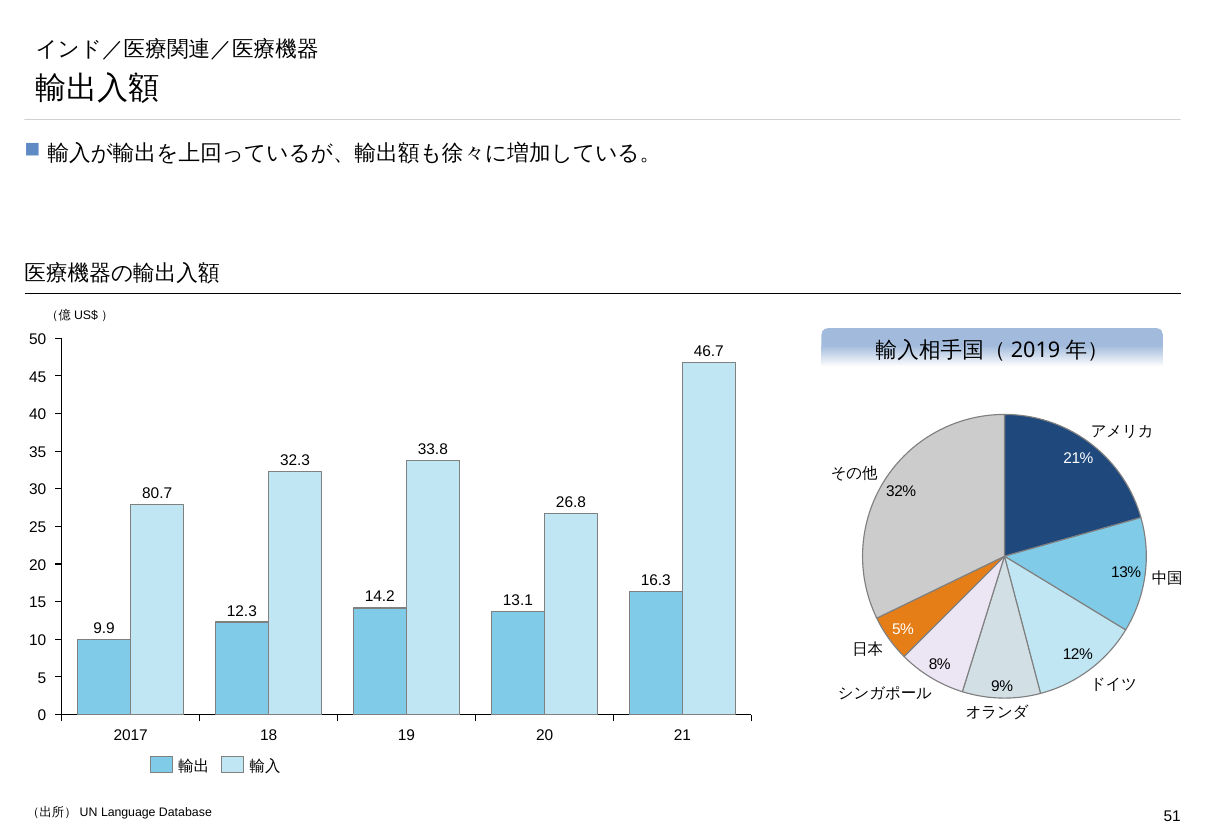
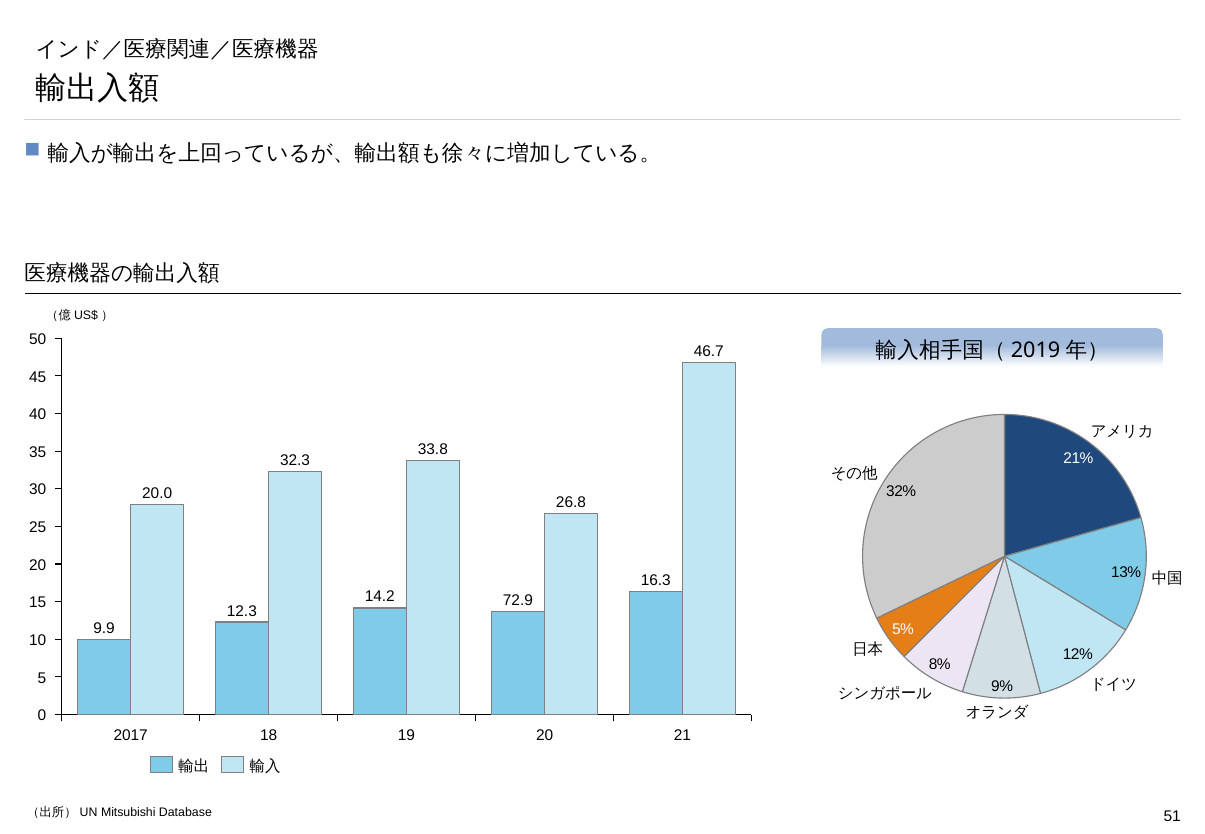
80.7: 80.7 -> 20.0 (157, 493)
13.1: 13.1 -> 72.9 (518, 600)
Language: Language -> Mitsubishi (128, 812)
